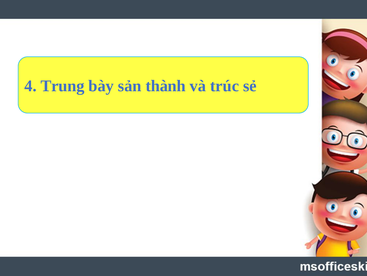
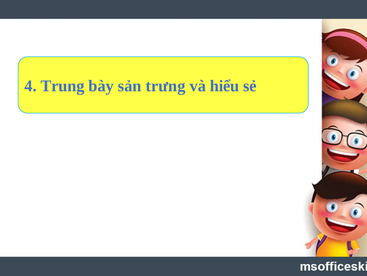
thành: thành -> trưng (166, 86)
trúc: trúc -> hiểu (225, 86)
